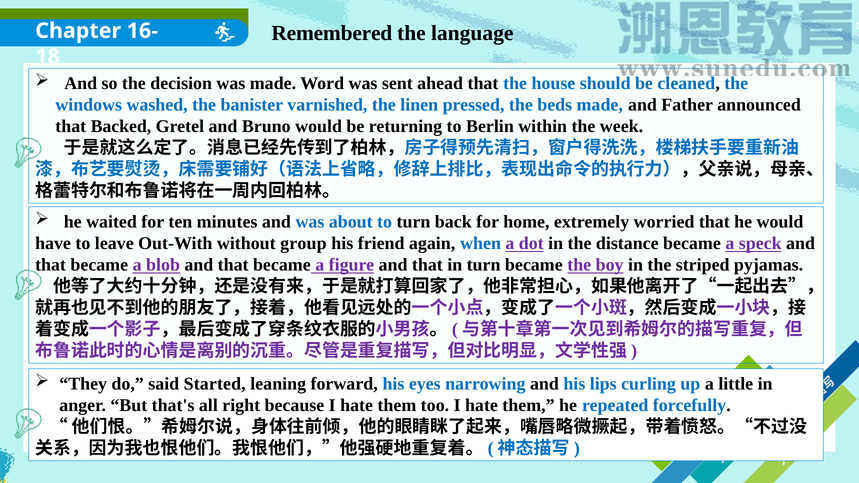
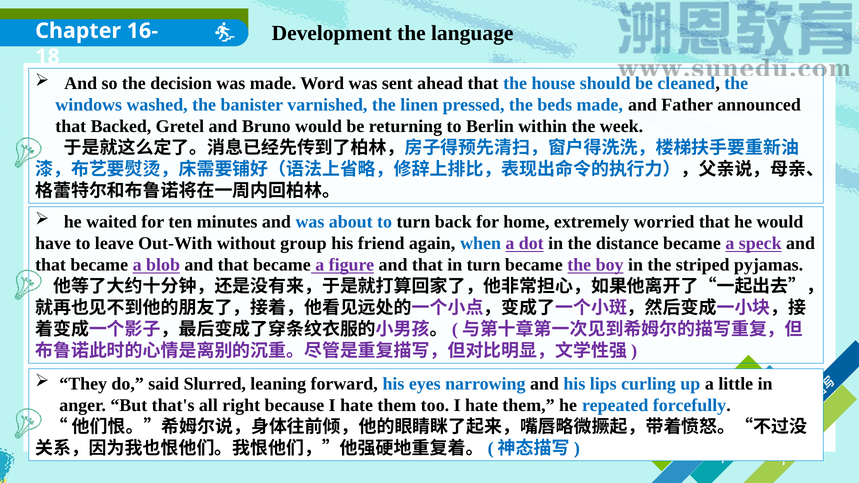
Remembered: Remembered -> Development (332, 33)
Started: Started -> Slurred (215, 384)
